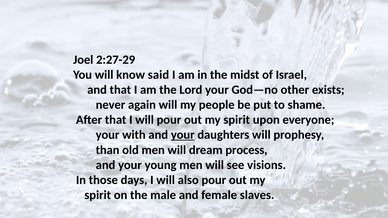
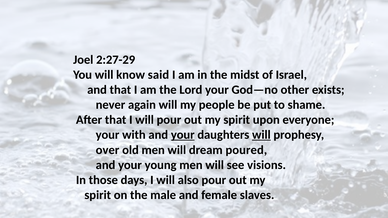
will underline: none -> present (261, 135)
than: than -> over (108, 150)
process: process -> poured (246, 150)
